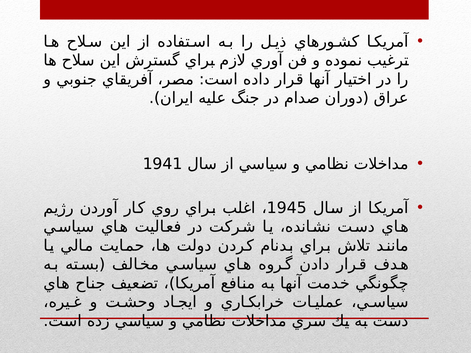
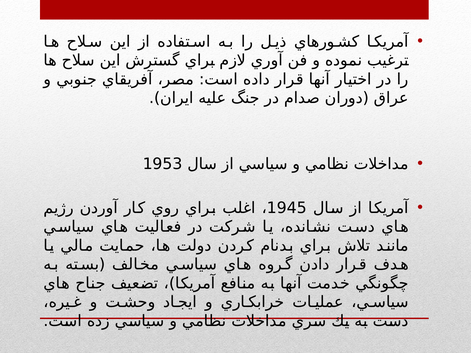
1941: 1941 -> 1953 (163, 164)
